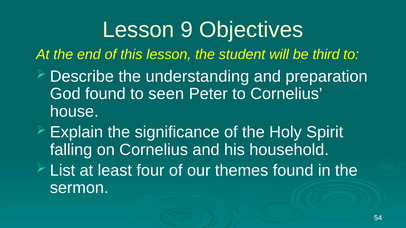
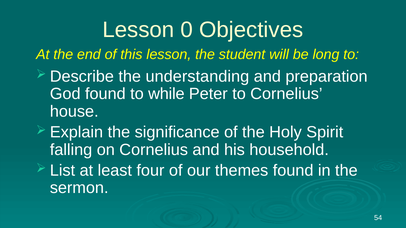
9: 9 -> 0 (187, 30)
third: third -> long (326, 54)
seen: seen -> while (166, 94)
